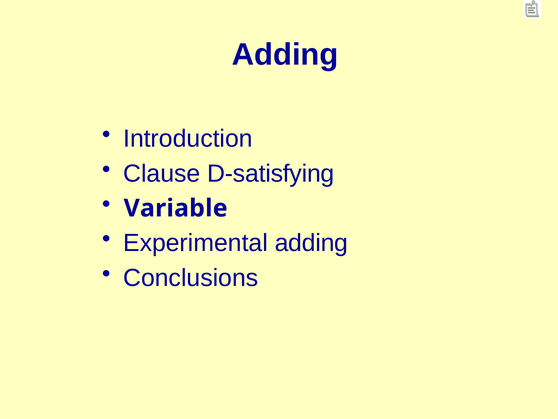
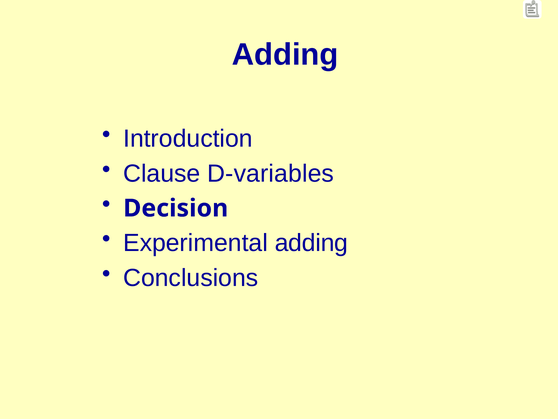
D-satisfying: D-satisfying -> D-variables (271, 173)
Variable: Variable -> Decision (176, 208)
